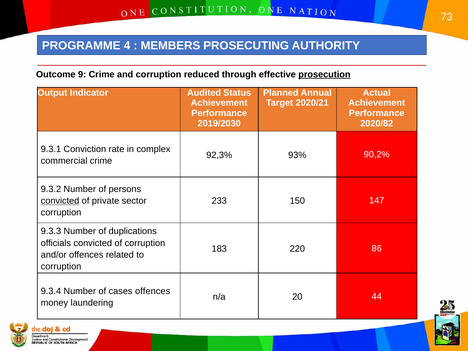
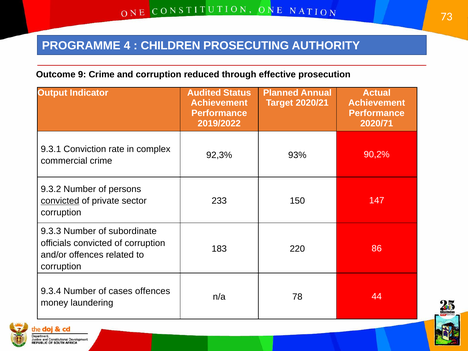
MEMBERS: MEMBERS -> CHILDREN (170, 46)
prosecution underline: present -> none (324, 74)
2019/2030: 2019/2030 -> 2019/2022 (219, 123)
2020/82: 2020/82 -> 2020/71 (377, 123)
duplications: duplications -> subordinate (133, 231)
20: 20 -> 78 (297, 297)
